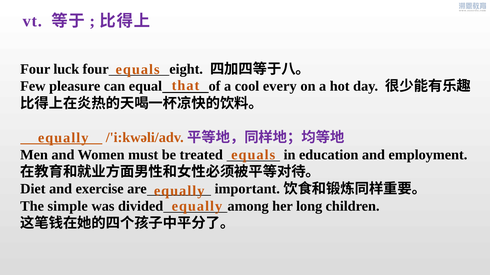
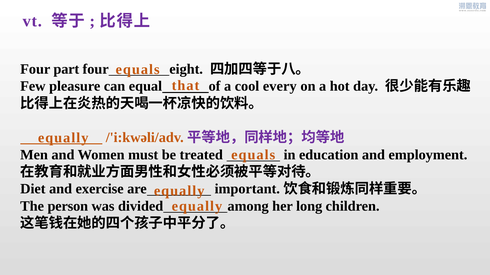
luck: luck -> part (66, 69)
simple: simple -> person (68, 207)
